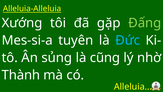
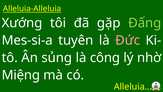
Đức colour: light blue -> pink (128, 40)
cũng: cũng -> công (105, 58)
Thành: Thành -> Miệng (21, 75)
